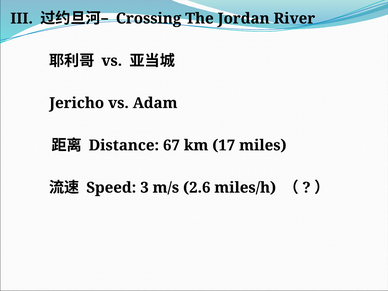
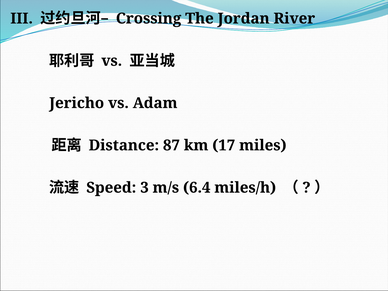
67: 67 -> 87 (171, 145)
2.6: 2.6 -> 6.4 (197, 188)
